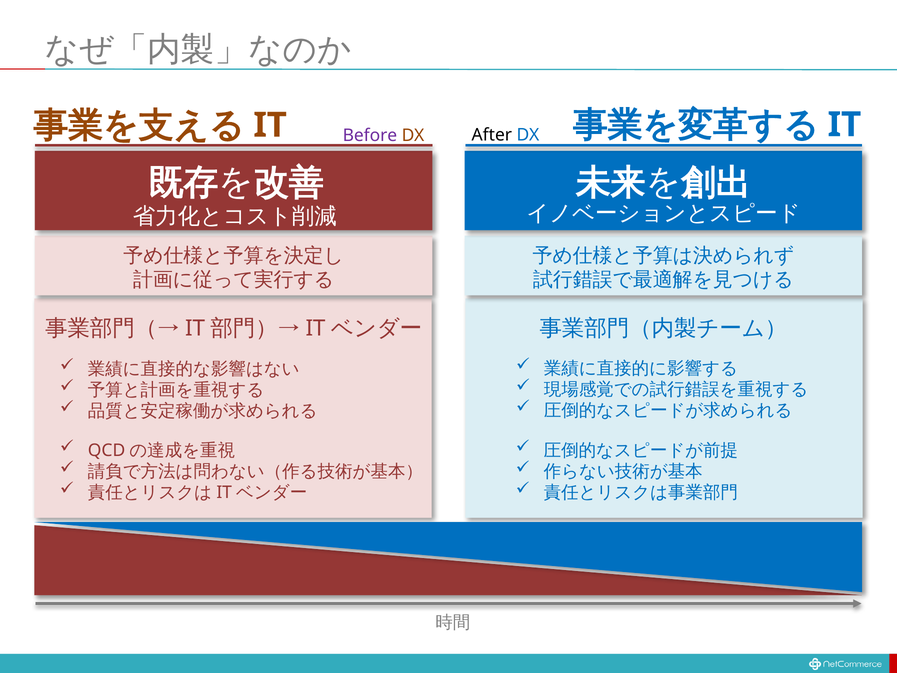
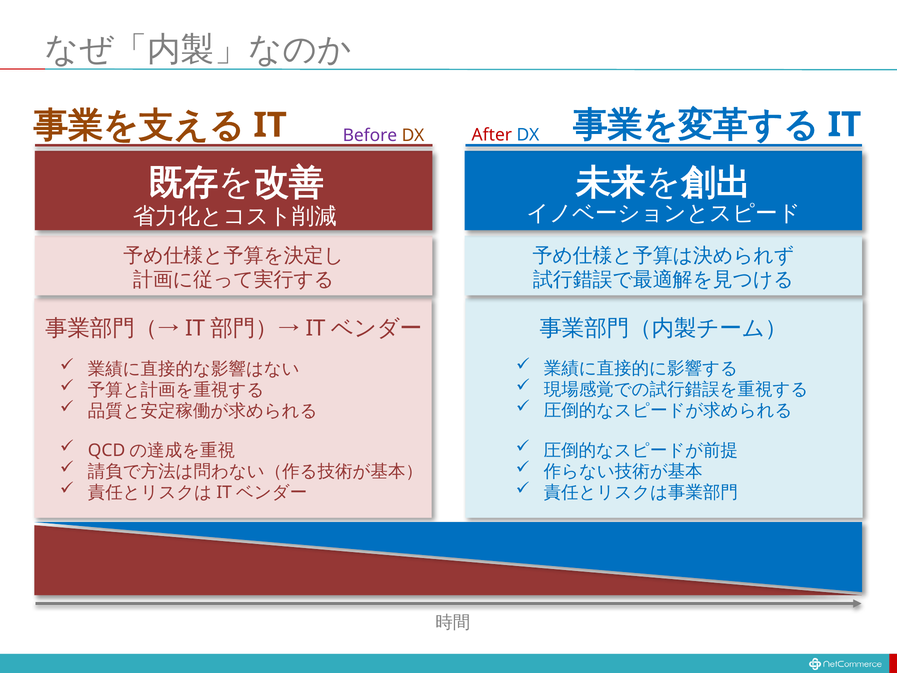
After colour: black -> red (492, 135)
